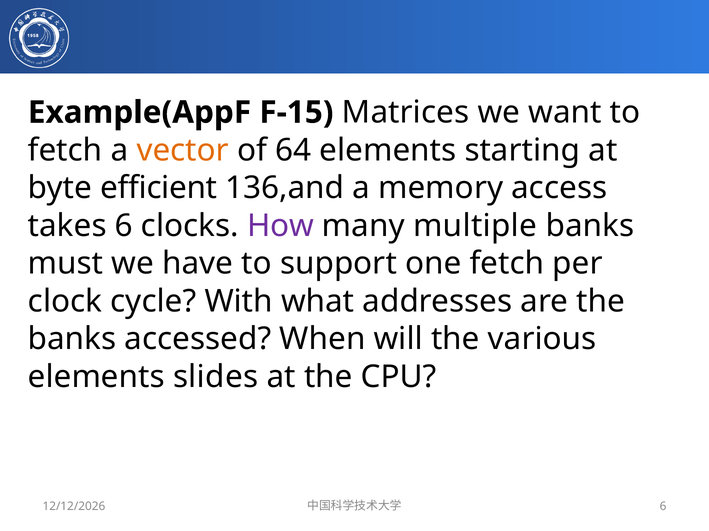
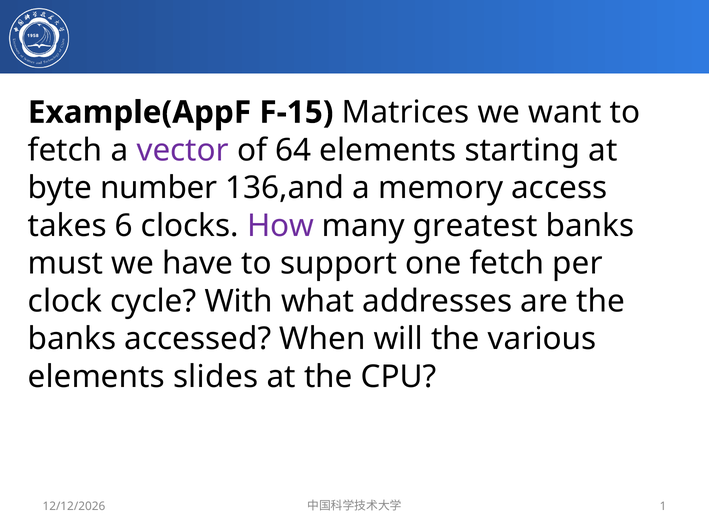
vector colour: orange -> purple (183, 150)
efficient: efficient -> number (159, 188)
multiple: multiple -> greatest (475, 226)
6: 6 -> 1 (663, 507)
